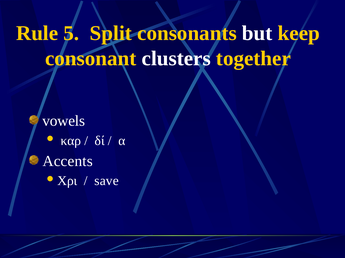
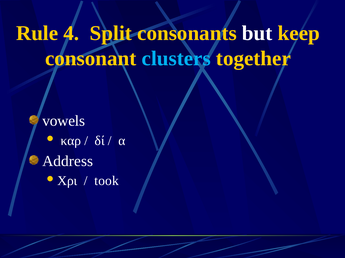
5: 5 -> 4 (71, 33)
clusters colour: white -> light blue (176, 59)
Accents: Accents -> Address (68, 162)
save: save -> took (107, 181)
